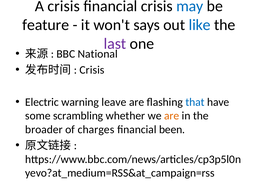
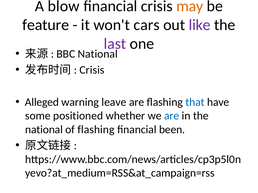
A crisis: crisis -> blow (64, 6)
may colour: blue -> orange (190, 6)
says: says -> cars (147, 25)
like colour: blue -> purple (200, 25)
Electric: Electric -> Alleged (42, 102)
scrambling: scrambling -> positioned (78, 116)
are colour: orange -> blue (172, 116)
broader: broader -> national (44, 130)
of charges: charges -> flashing (96, 130)
